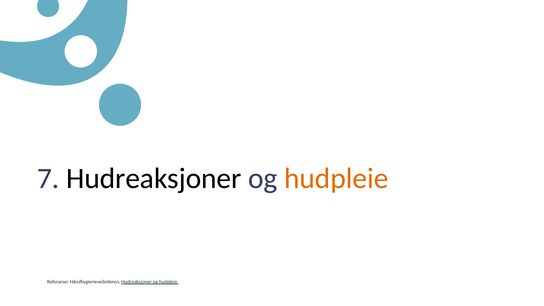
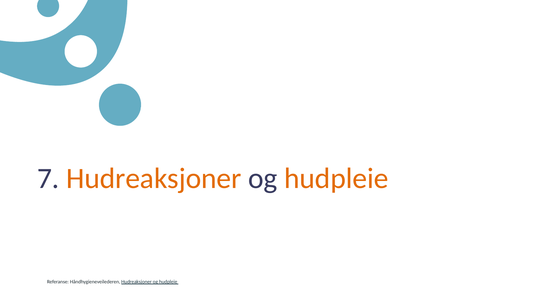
Hudreaksjoner colour: black -> orange (154, 178)
